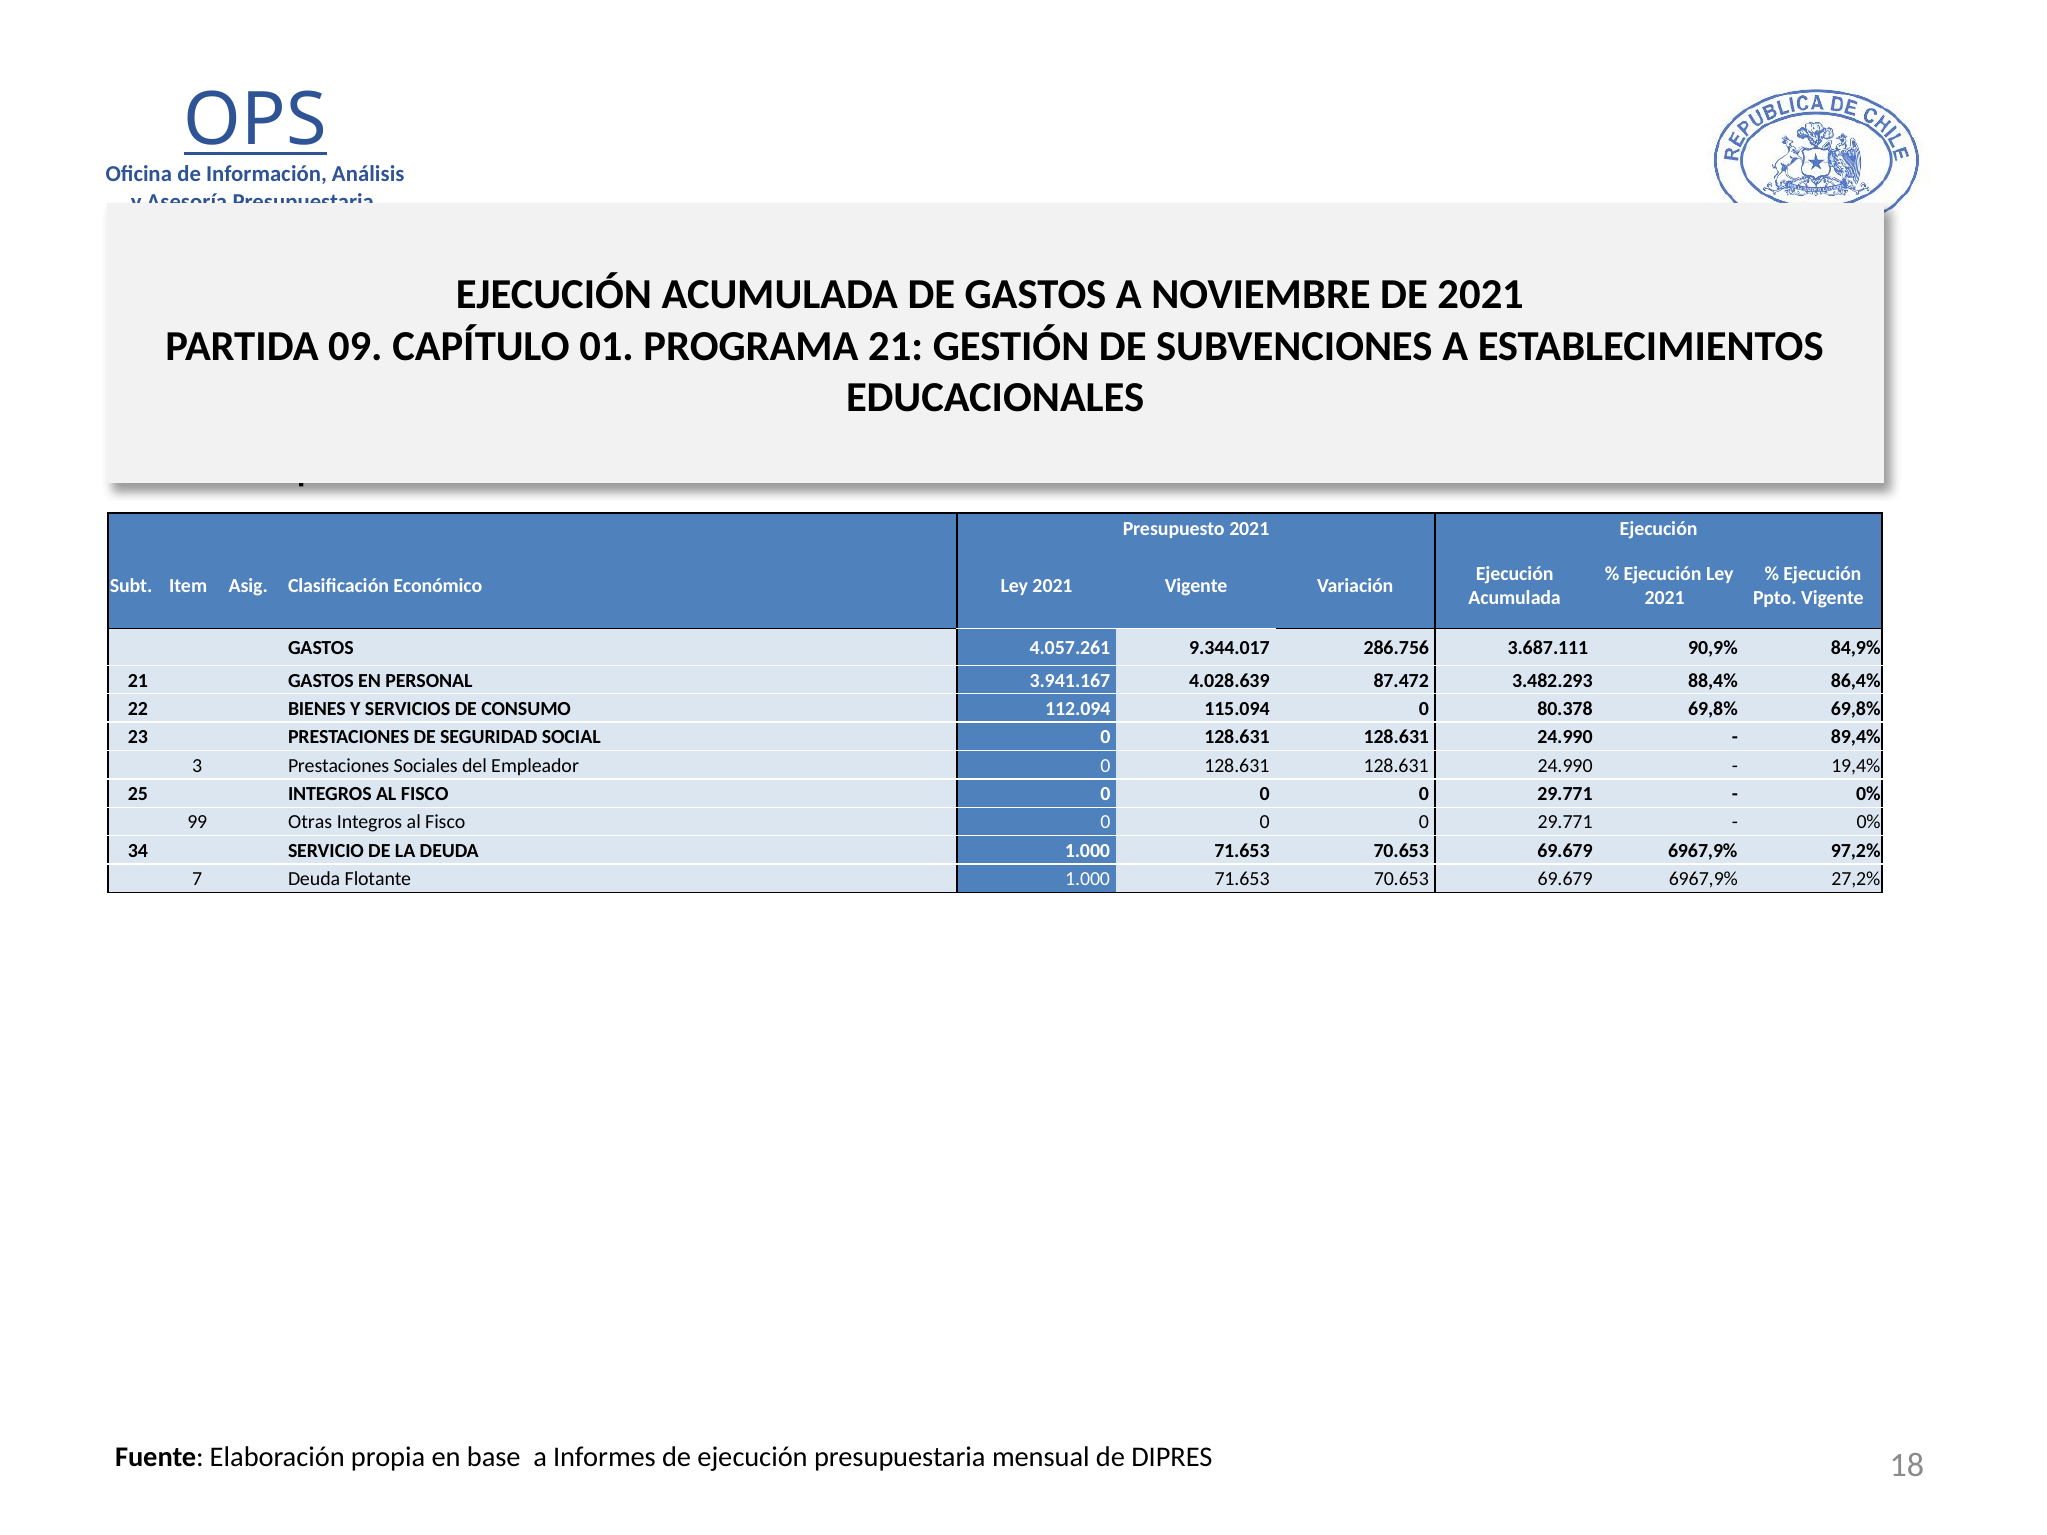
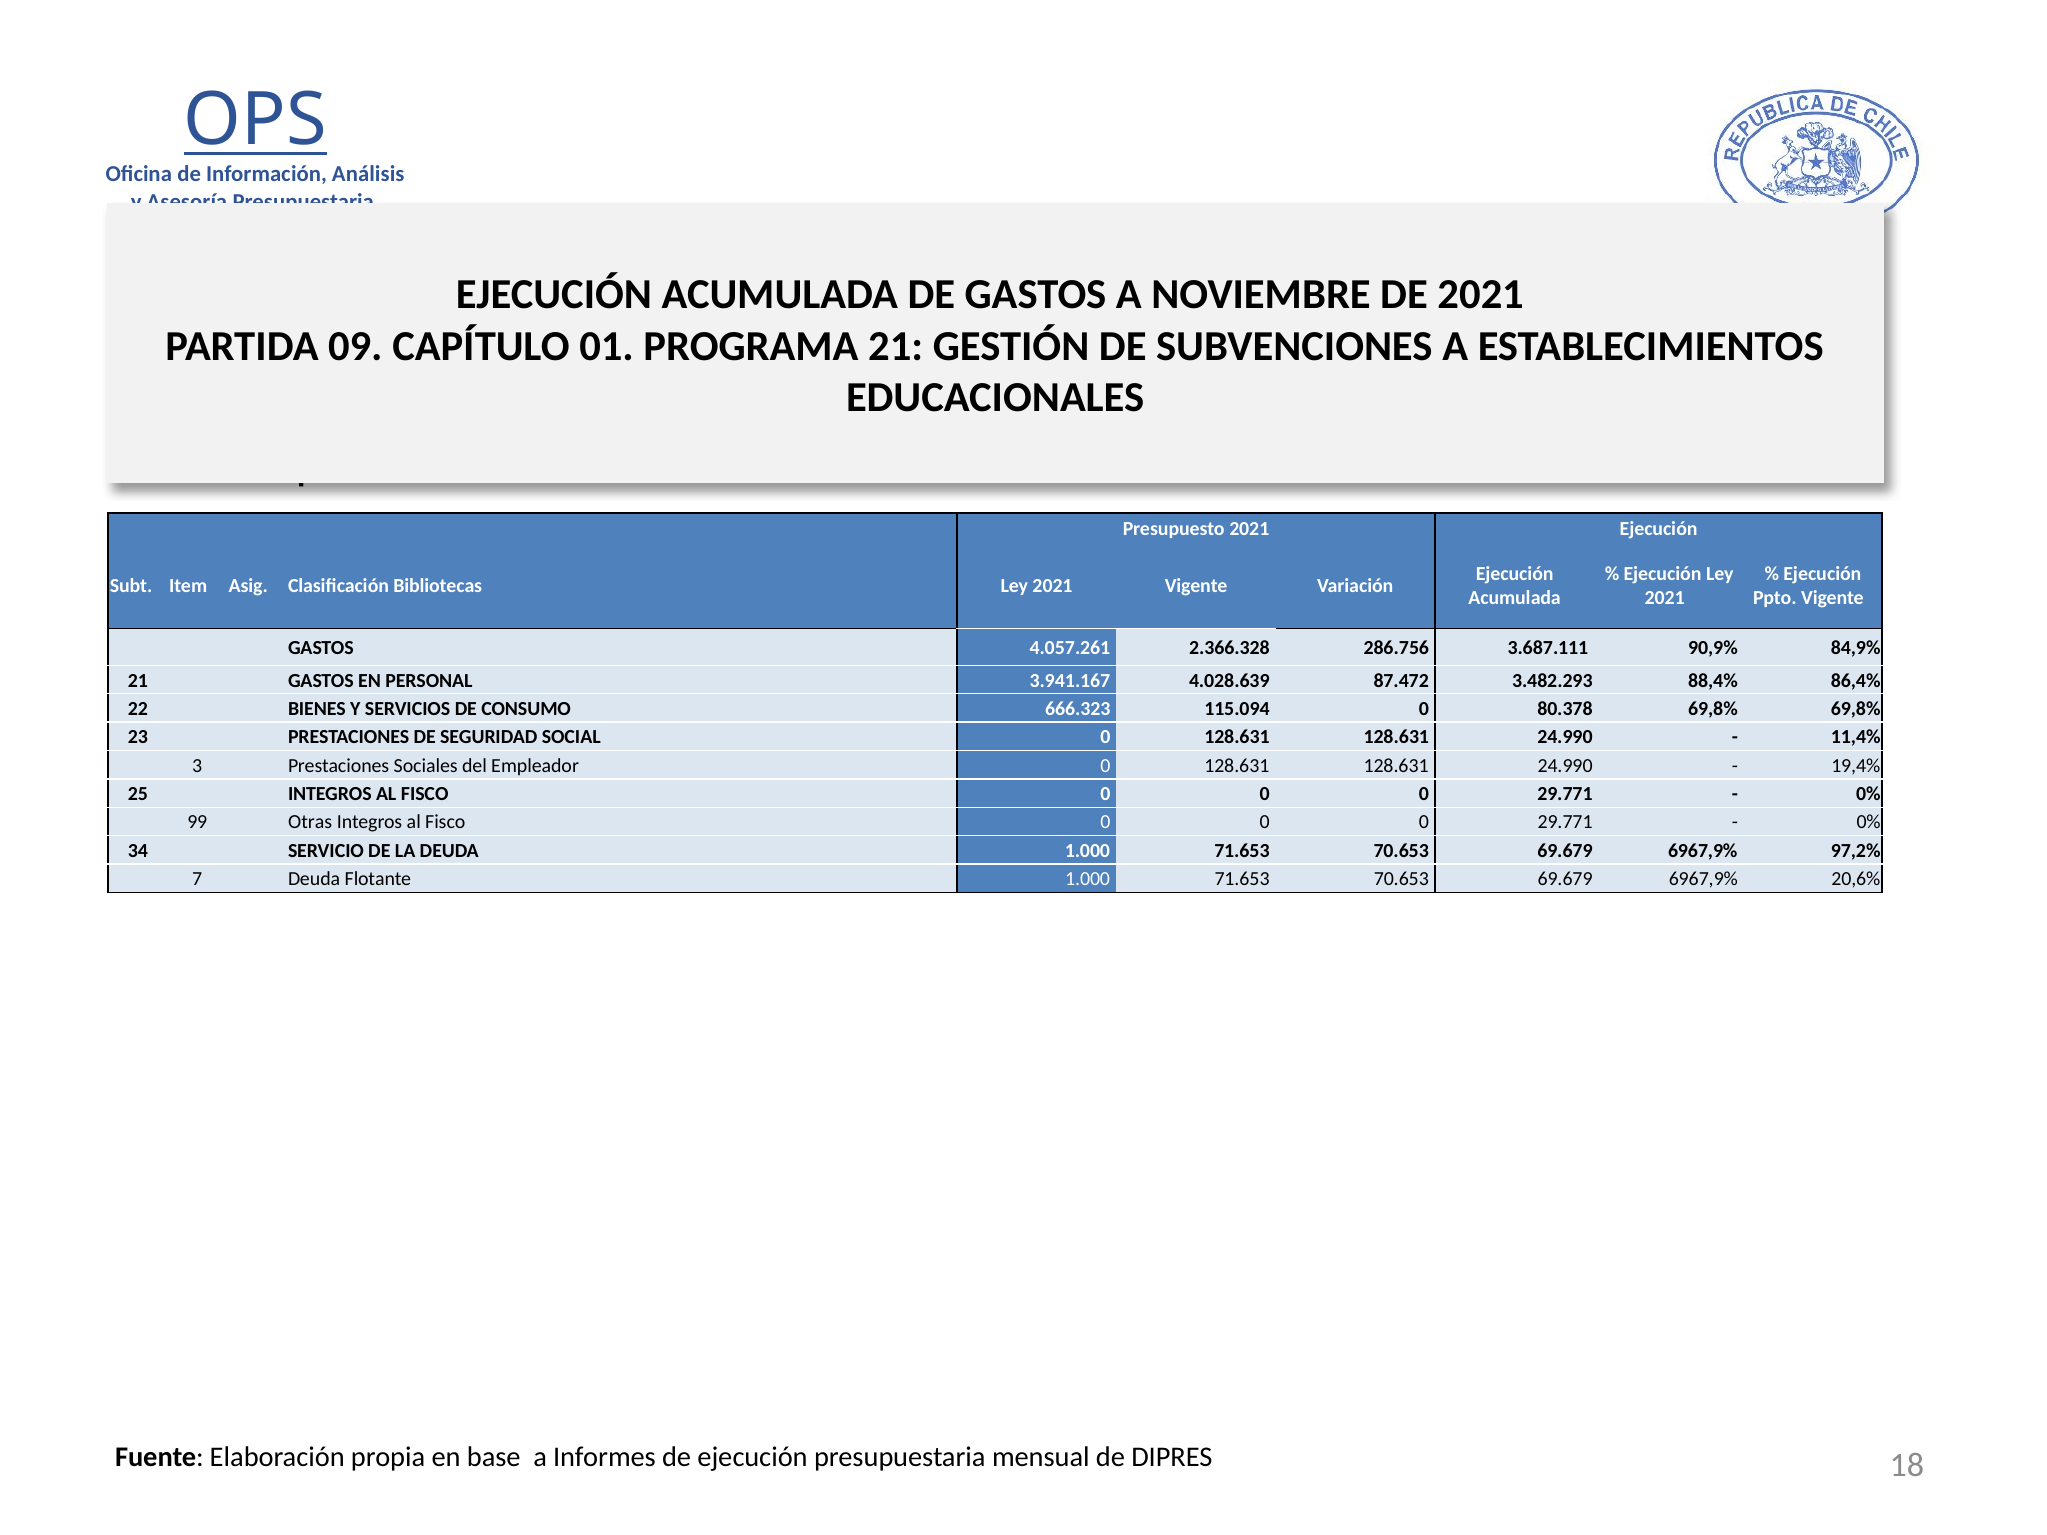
Económico: Económico -> Bibliotecas (438, 586)
9.344.017: 9.344.017 -> 2.366.328 (1229, 648)
112.094: 112.094 -> 666.323 (1078, 709)
89,4%: 89,4% -> 11,4% (1856, 737)
27,2%: 27,2% -> 20,6% (1856, 879)
